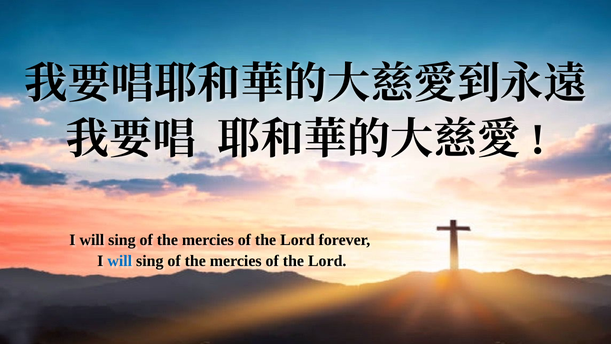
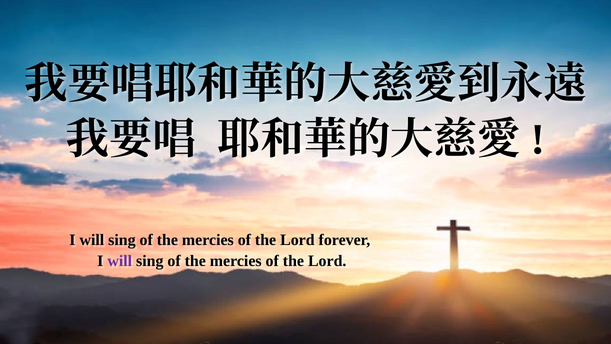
will colour: blue -> purple (120, 261)
